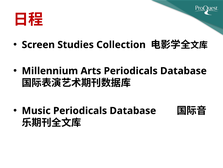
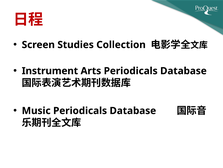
Millennium: Millennium -> Instrument (50, 71)
